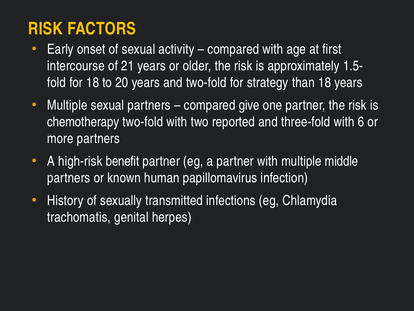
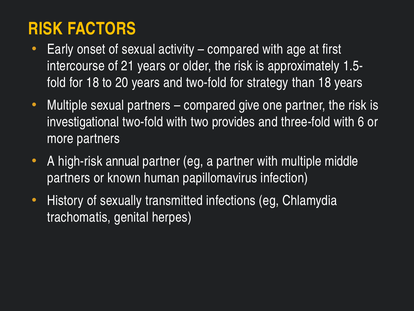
chemotherapy: chemotherapy -> investigational (83, 122)
reported: reported -> provides (233, 122)
benefit: benefit -> annual (123, 161)
